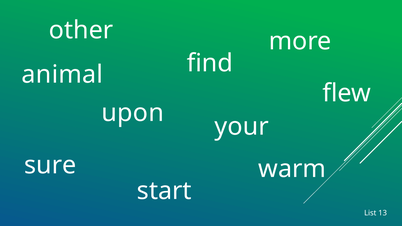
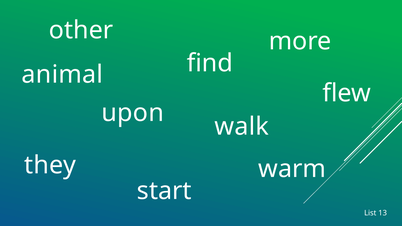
your: your -> walk (242, 127)
sure: sure -> they (50, 165)
